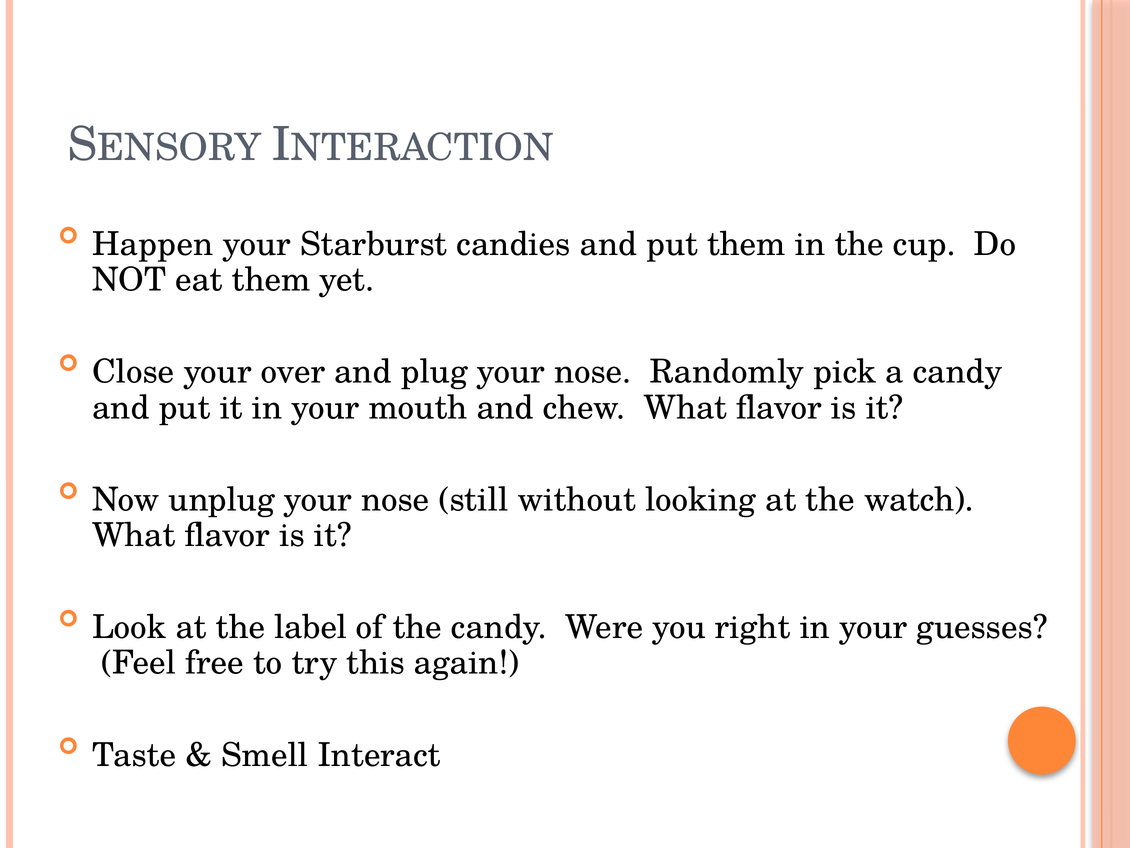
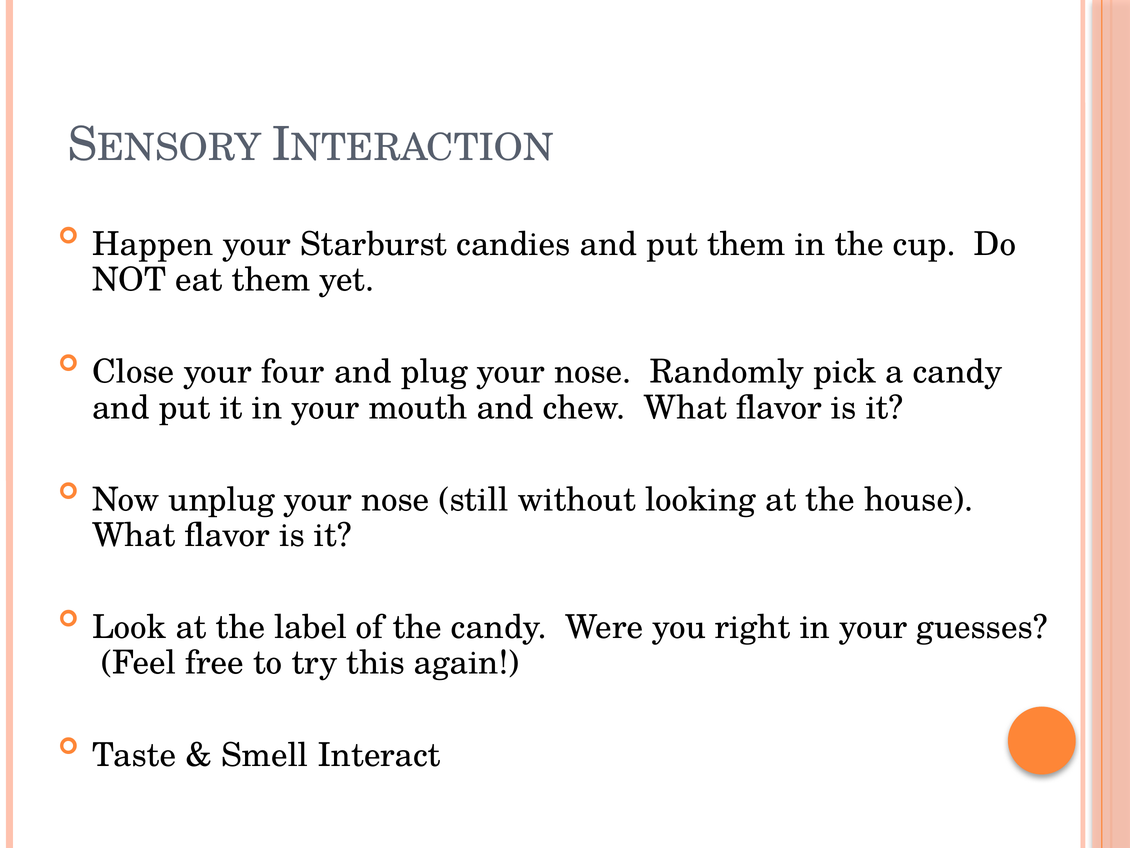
over: over -> four (293, 372)
watch: watch -> house (919, 499)
